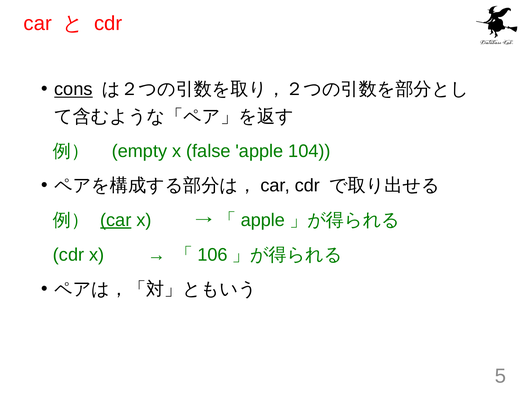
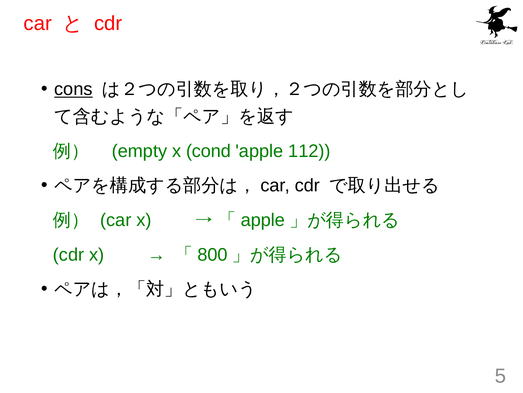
false: false -> cond (208, 151)
104: 104 -> 112 (309, 151)
car underline: present -> none (116, 220)
106: 106 -> 800 (213, 254)
